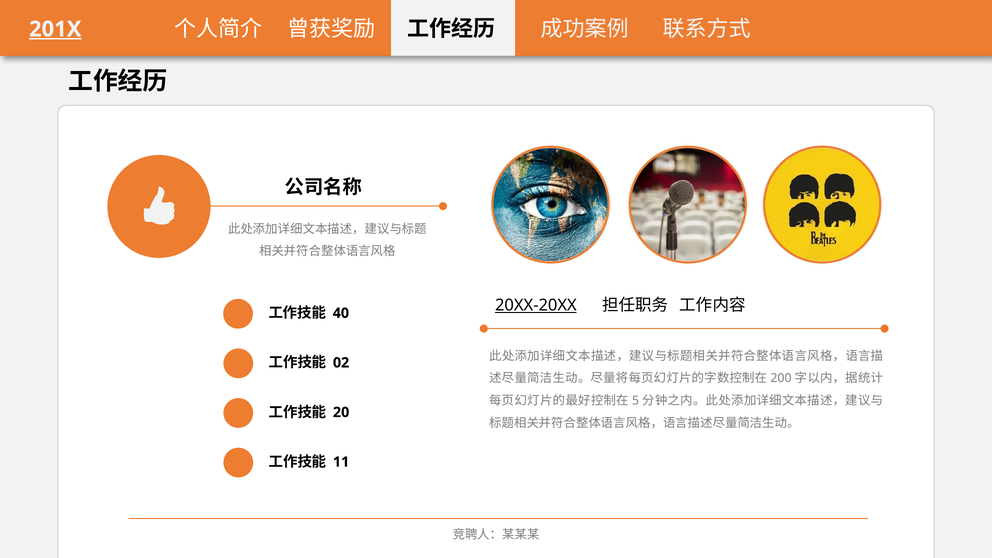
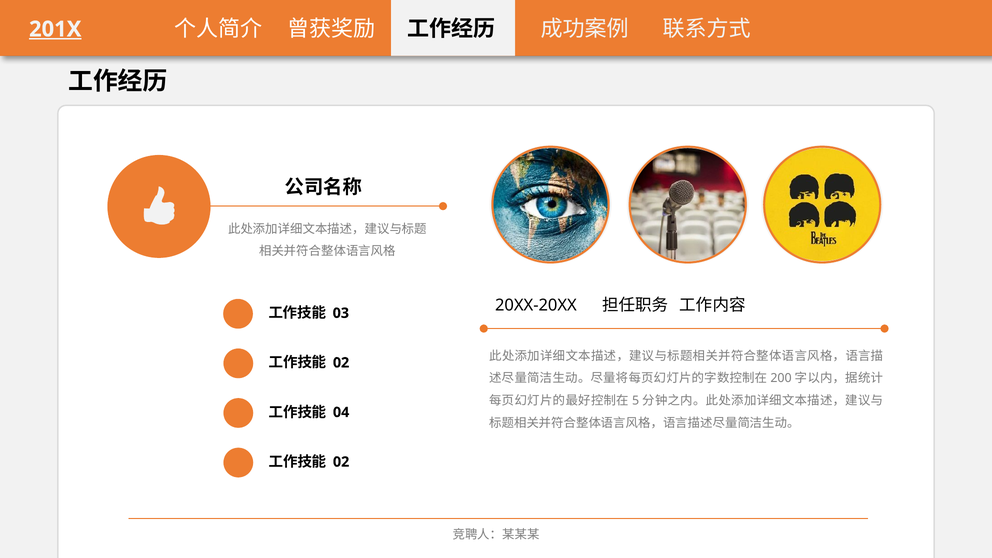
20XX-20XX underline: present -> none (536, 305)
40: 40 -> 03 (341, 313)
20: 20 -> 04 (341, 412)
11: 11 -> 02 (341, 462)
